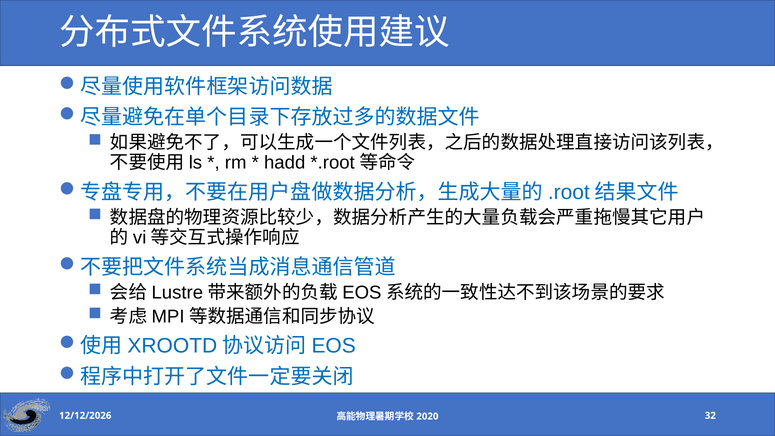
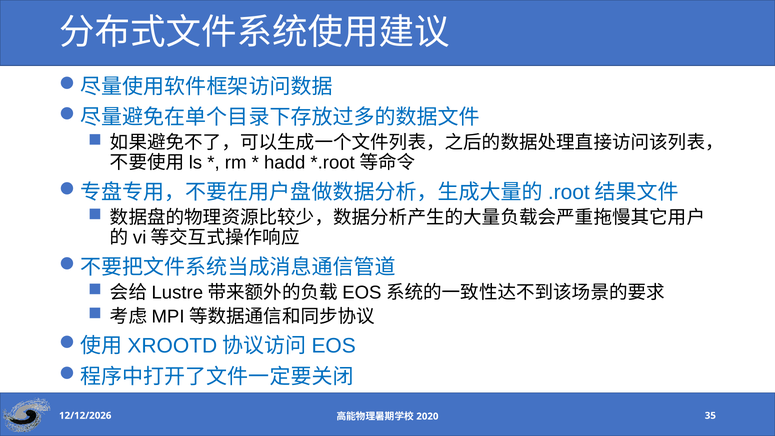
32: 32 -> 35 (710, 416)
